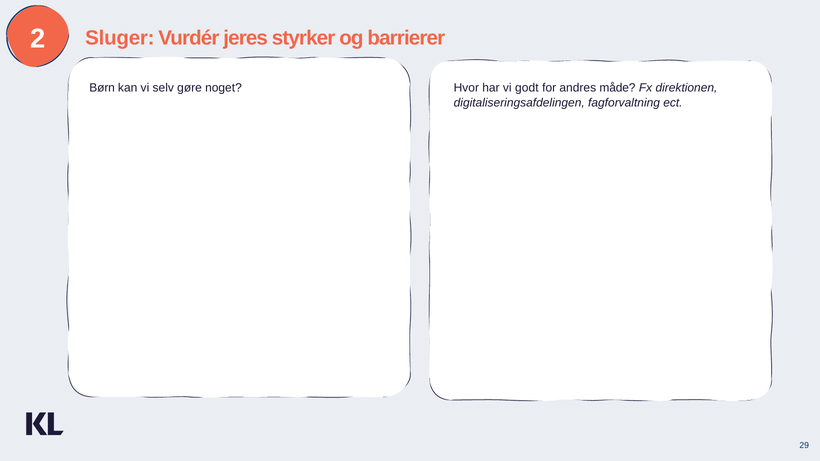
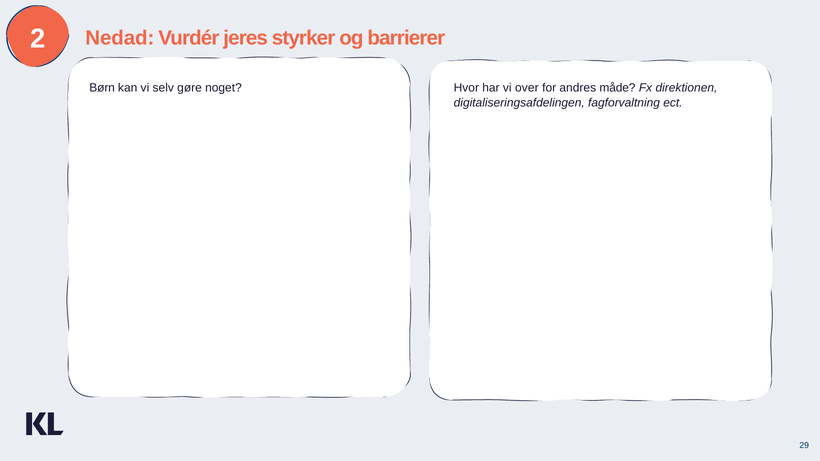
Sluger: Sluger -> Nedad (120, 38)
godt: godt -> over (527, 88)
